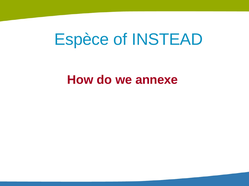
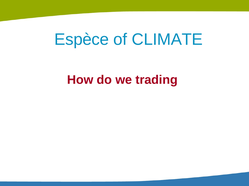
INSTEAD: INSTEAD -> CLIMATE (167, 40)
annexe: annexe -> trading (157, 80)
